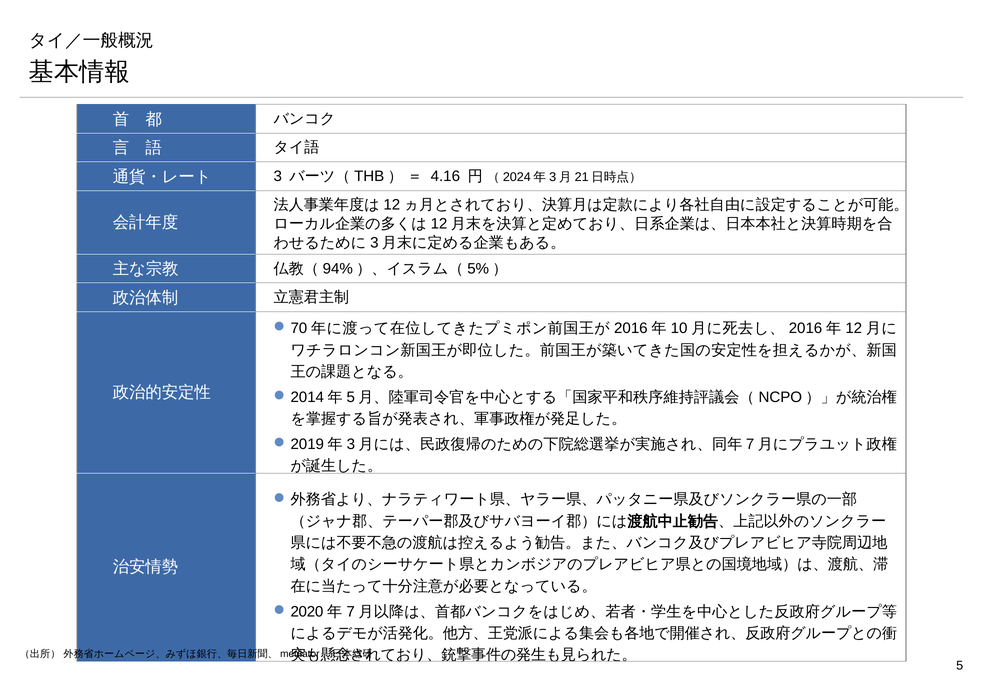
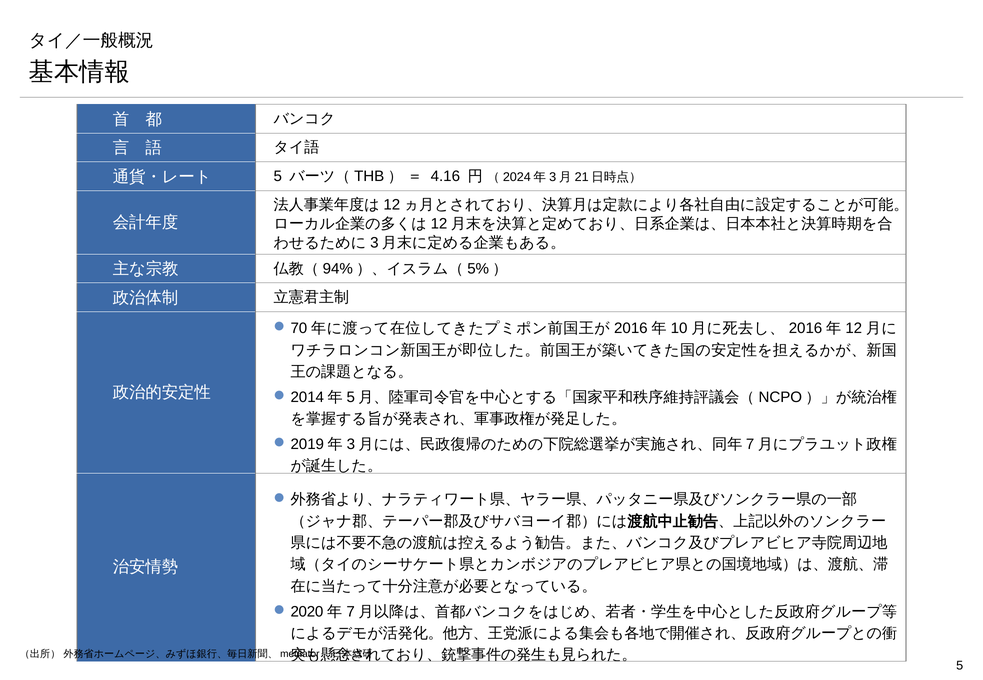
3: 3 -> 5 (278, 176)
